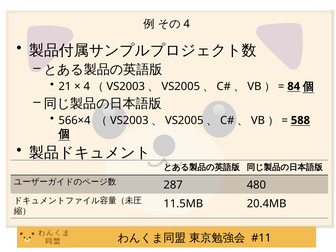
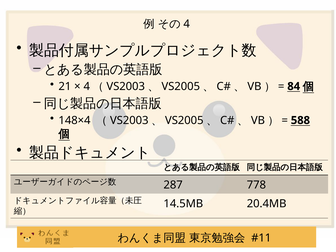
566×4: 566×4 -> 148×4 (74, 120)
480: 480 -> 778 (256, 185)
11.5MB: 11.5MB -> 14.5MB (183, 204)
